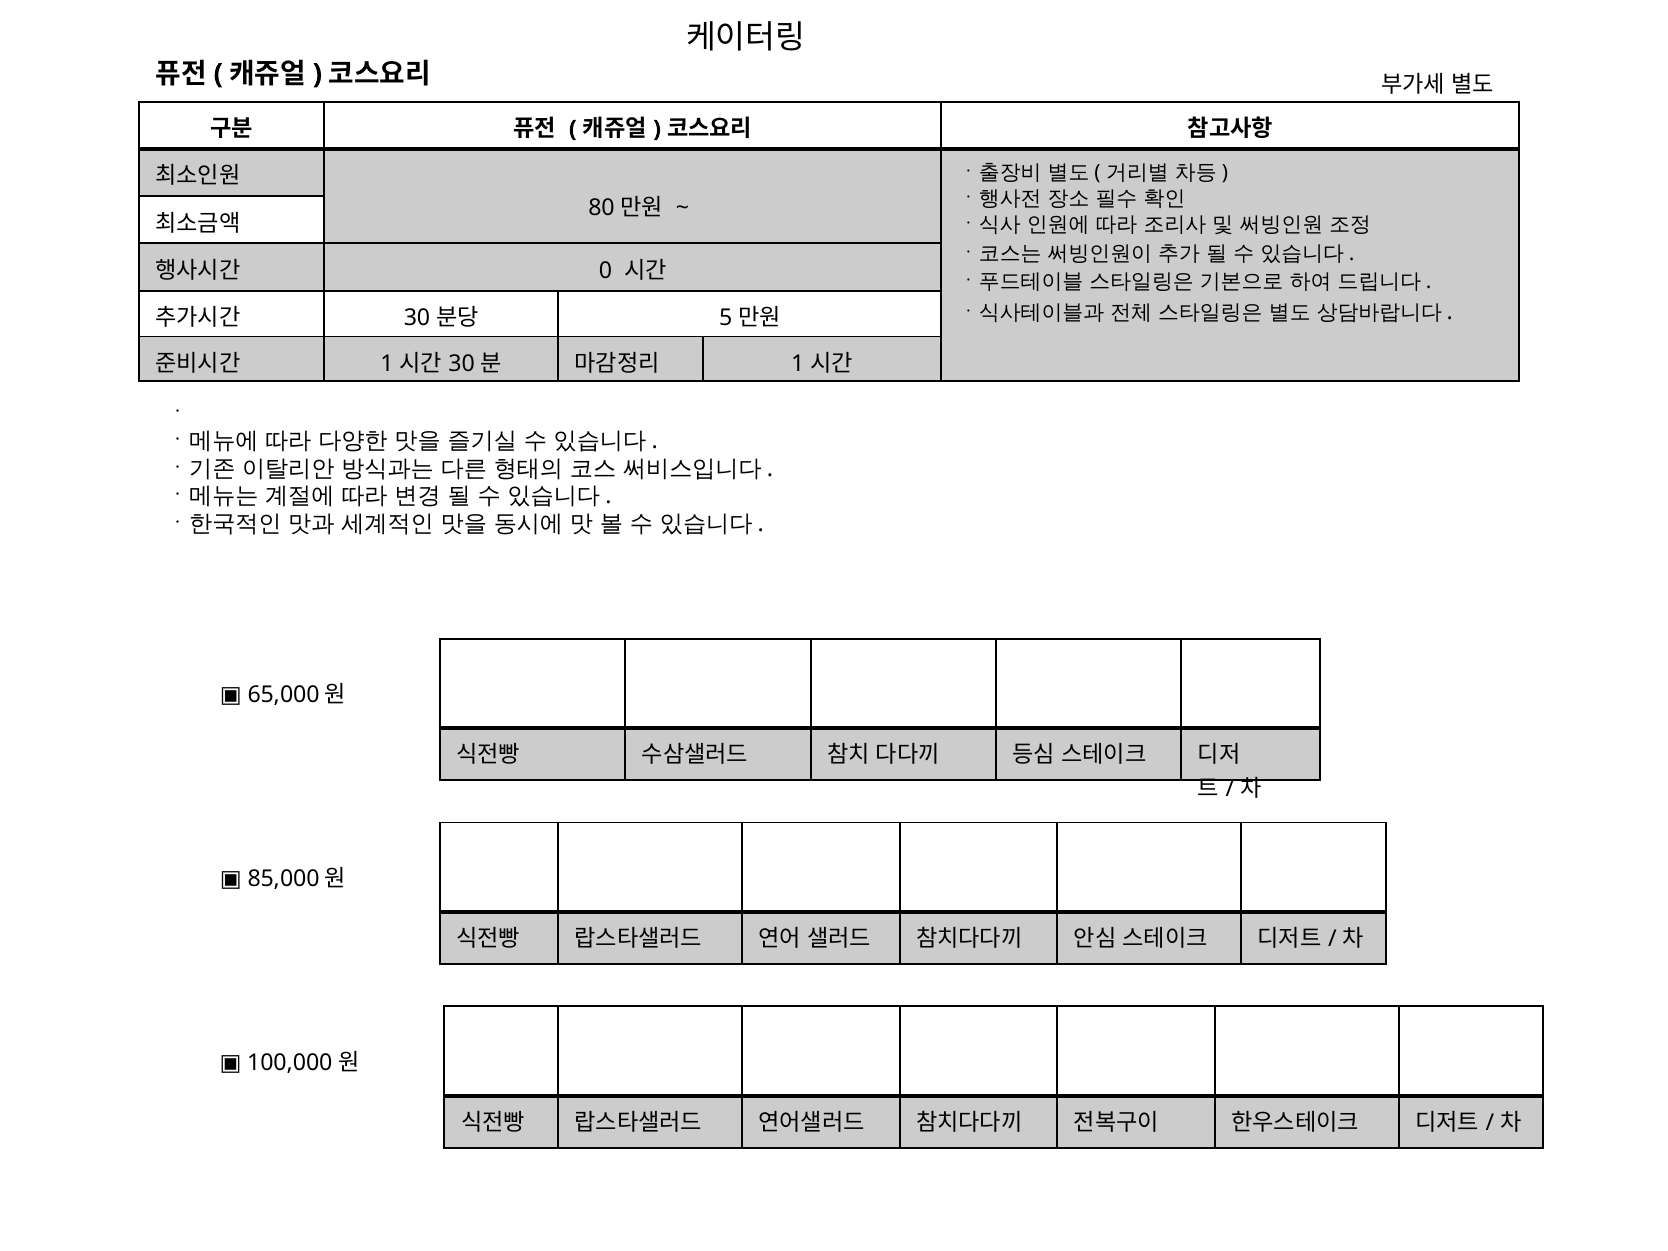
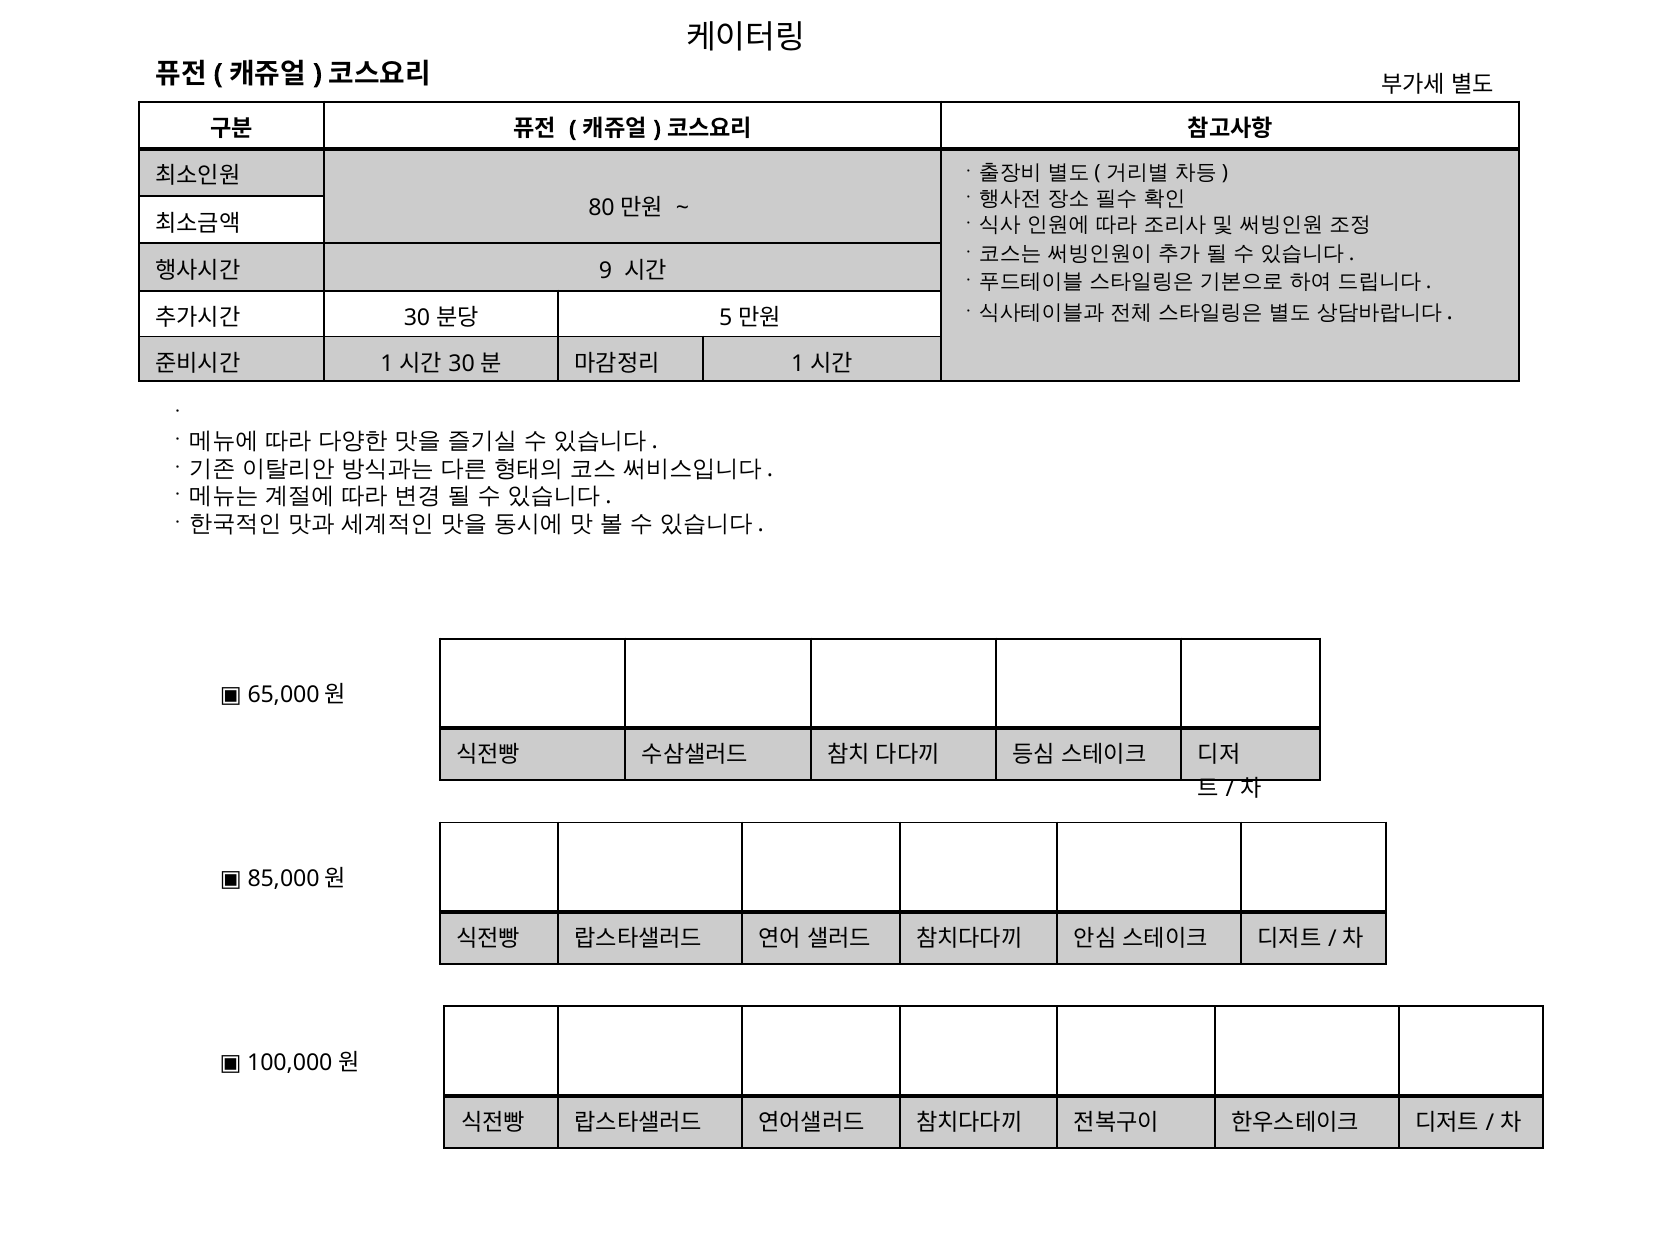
0: 0 -> 9 (606, 271)
